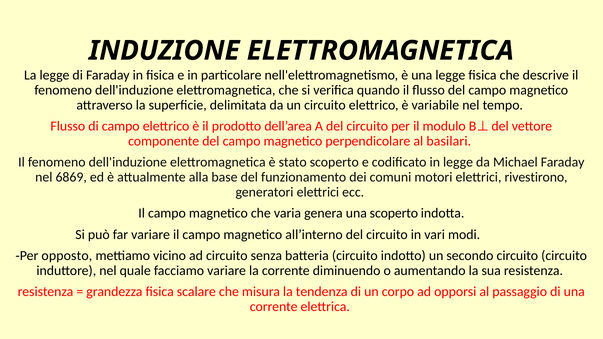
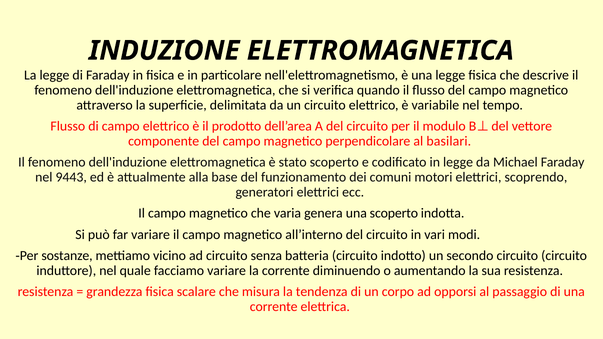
6869: 6869 -> 9443 (71, 177)
rivestirono: rivestirono -> scoprendo (536, 177)
opposto: opposto -> sostanze (67, 256)
